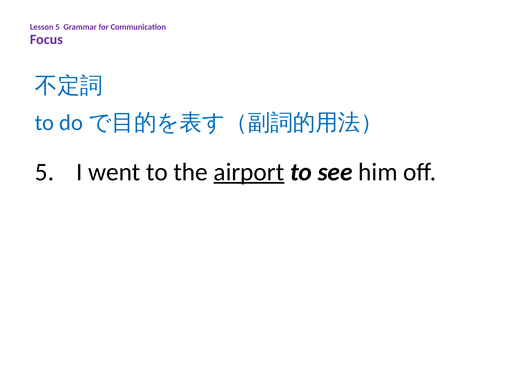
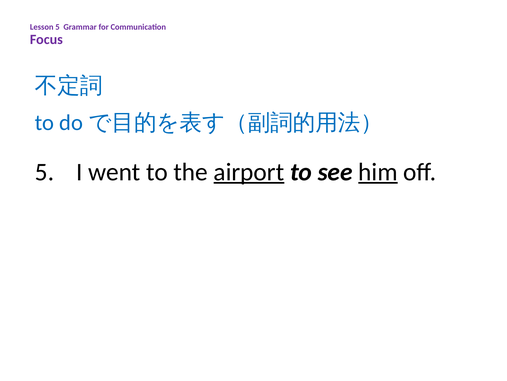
him underline: none -> present (378, 172)
